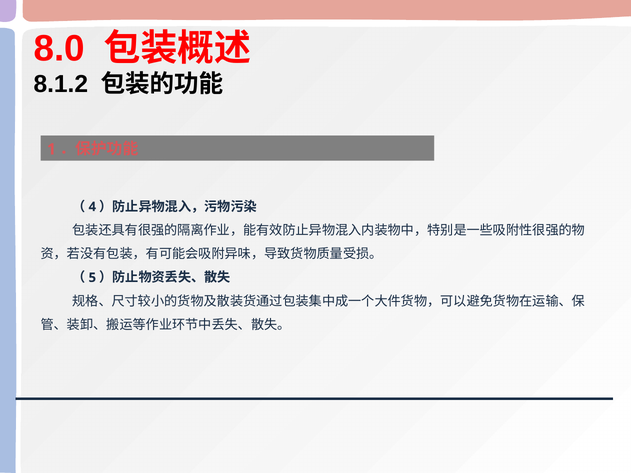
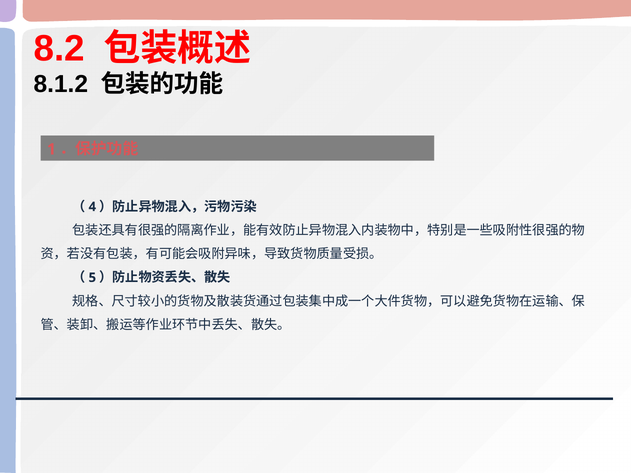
8.0: 8.0 -> 8.2 (59, 48)
